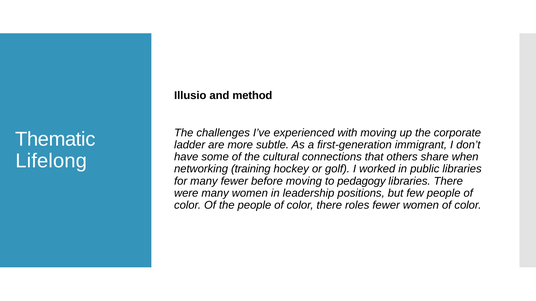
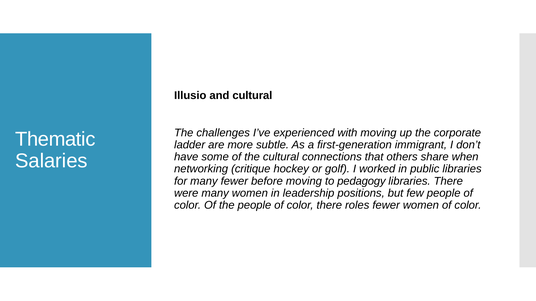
and method: method -> cultural (252, 95)
Lifelong: Lifelong -> Salaries (51, 161)
training: training -> critique (251, 169)
